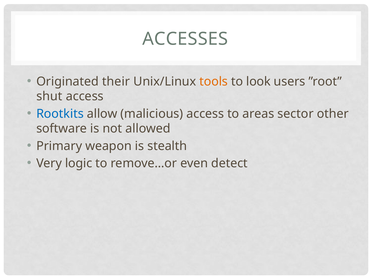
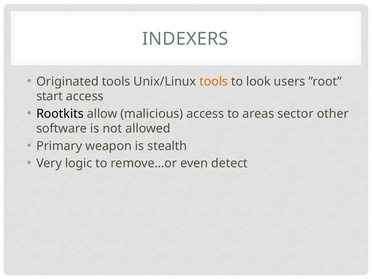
ACCESSES: ACCESSES -> INDEXERS (185, 39)
Originated their: their -> tools (116, 81)
shut: shut -> start (50, 96)
Rootkits colour: blue -> black (60, 114)
